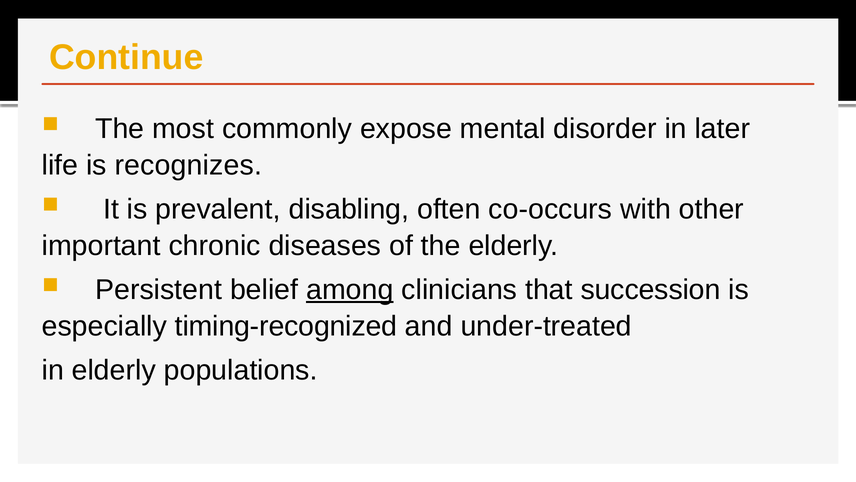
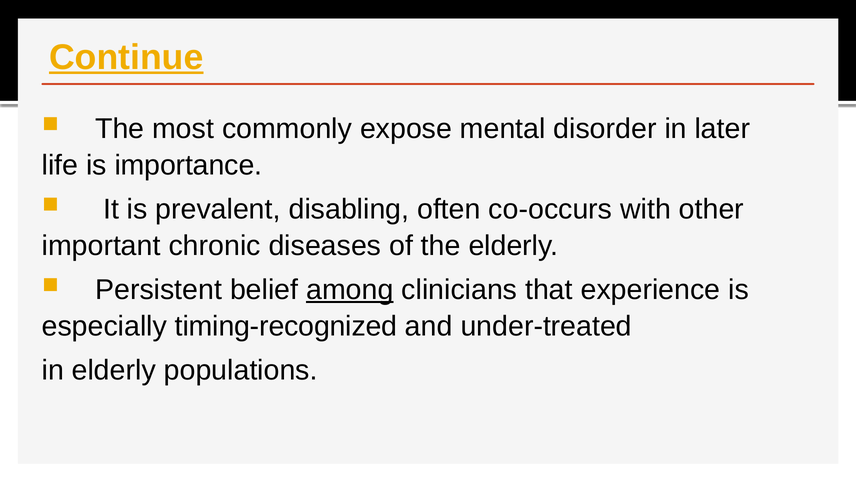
Continue underline: none -> present (126, 57)
recognizes: recognizes -> importance (188, 165)
succession: succession -> experience (650, 289)
